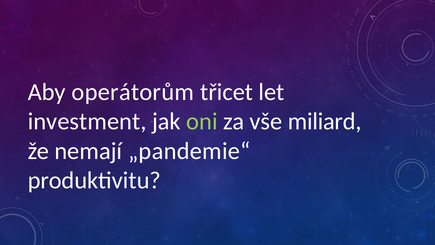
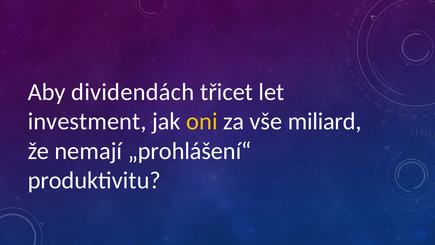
operátorům: operátorům -> dividendách (133, 92)
oni colour: light green -> yellow (202, 121)
„pandemie“: „pandemie“ -> „prohlášení“ (190, 151)
